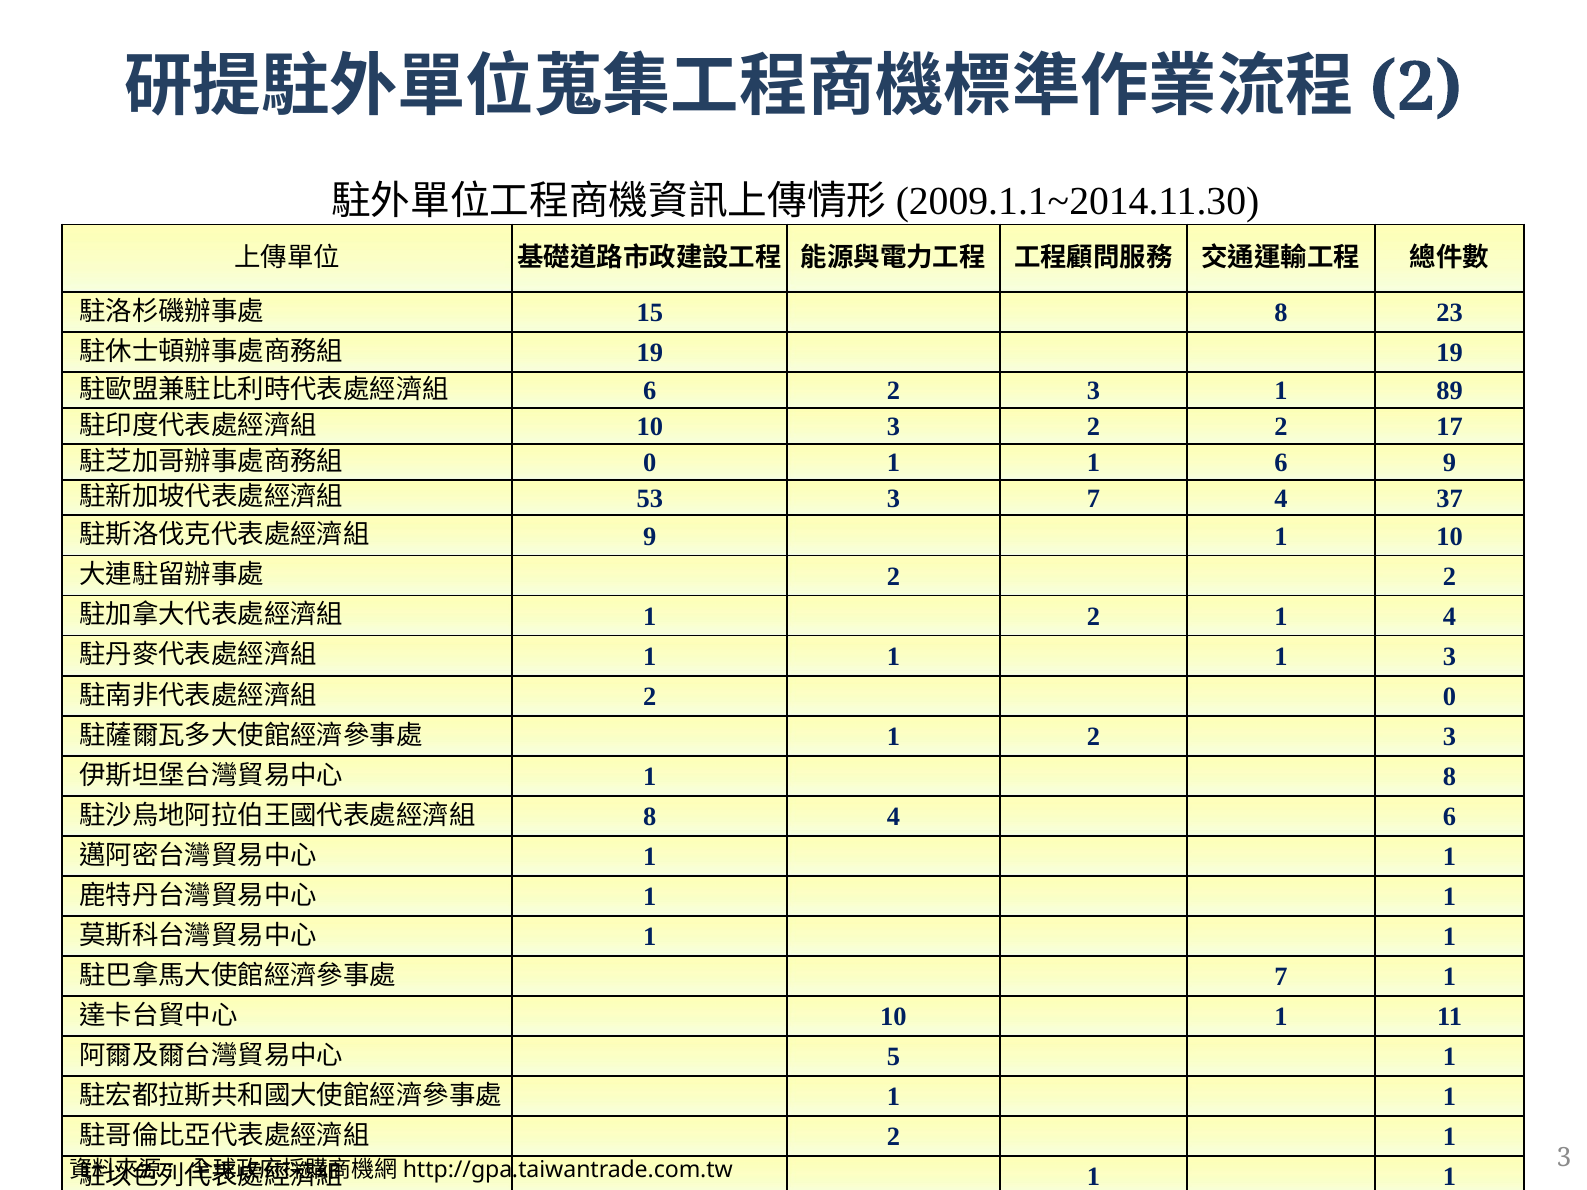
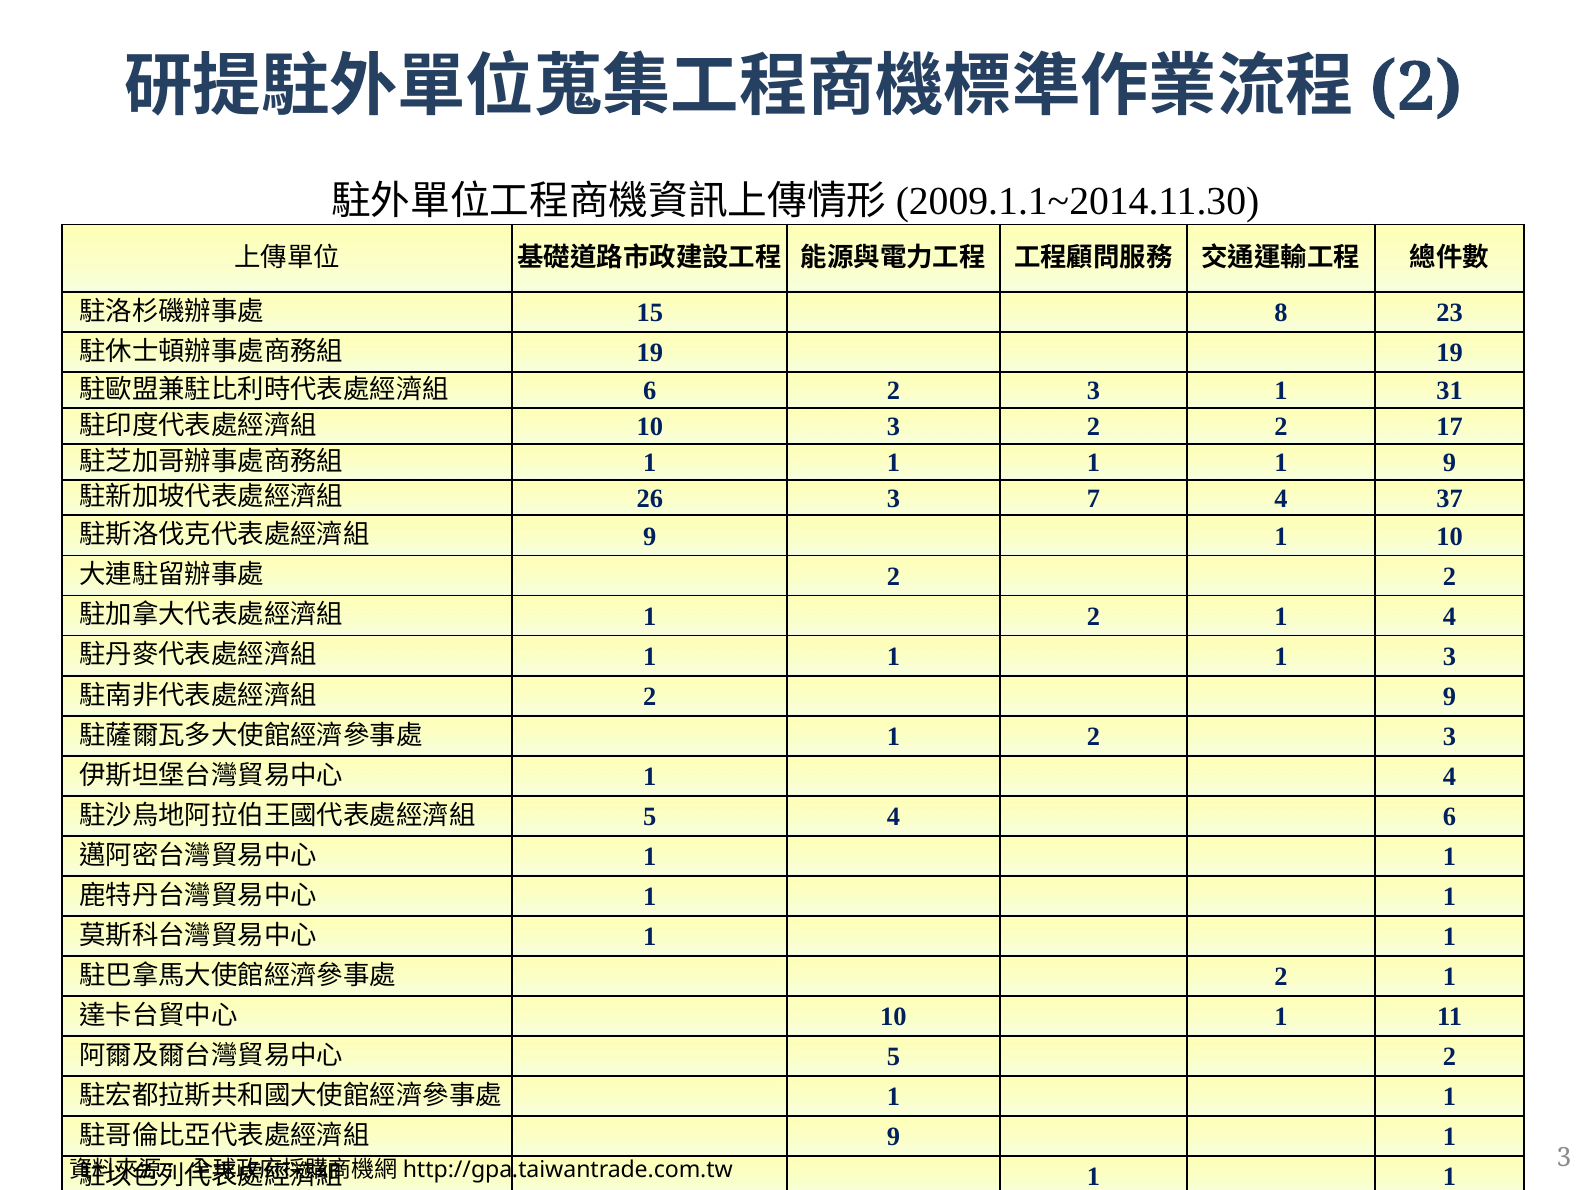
89: 89 -> 31 (1450, 391)
0: 0 -> 1 (650, 463)
6: 6 -> 1 (1281, 463)
53: 53 -> 26 (650, 499)
2 0: 0 -> 9 (1449, 697)
8: 8 -> 4 (1449, 777)
8: 8 -> 5 (650, 817)
7: 7 -> 2 (1281, 977)
5 1: 1 -> 2 (1449, 1057)
2: 2 -> 9 (893, 1137)
